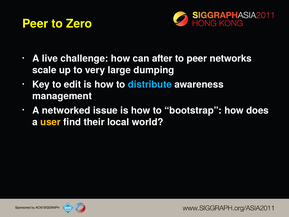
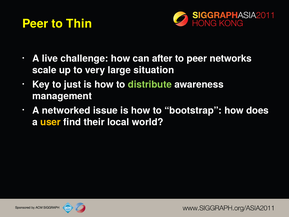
Zero: Zero -> Thin (79, 24)
dumping: dumping -> situation (154, 70)
edit: edit -> just (72, 84)
distribute colour: light blue -> light green (150, 84)
